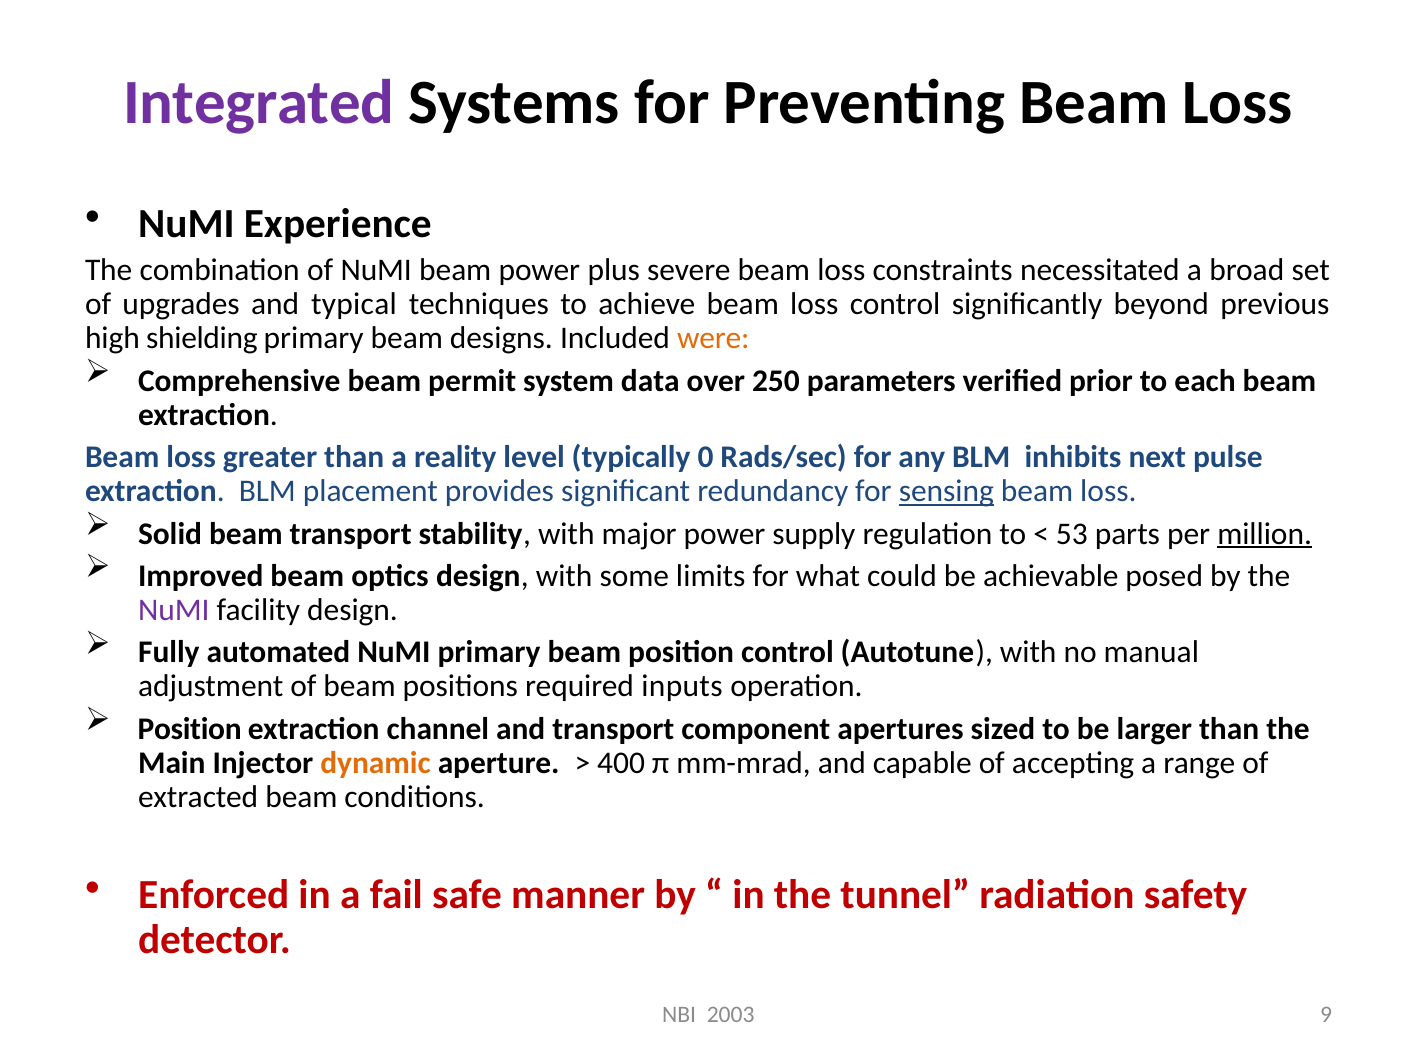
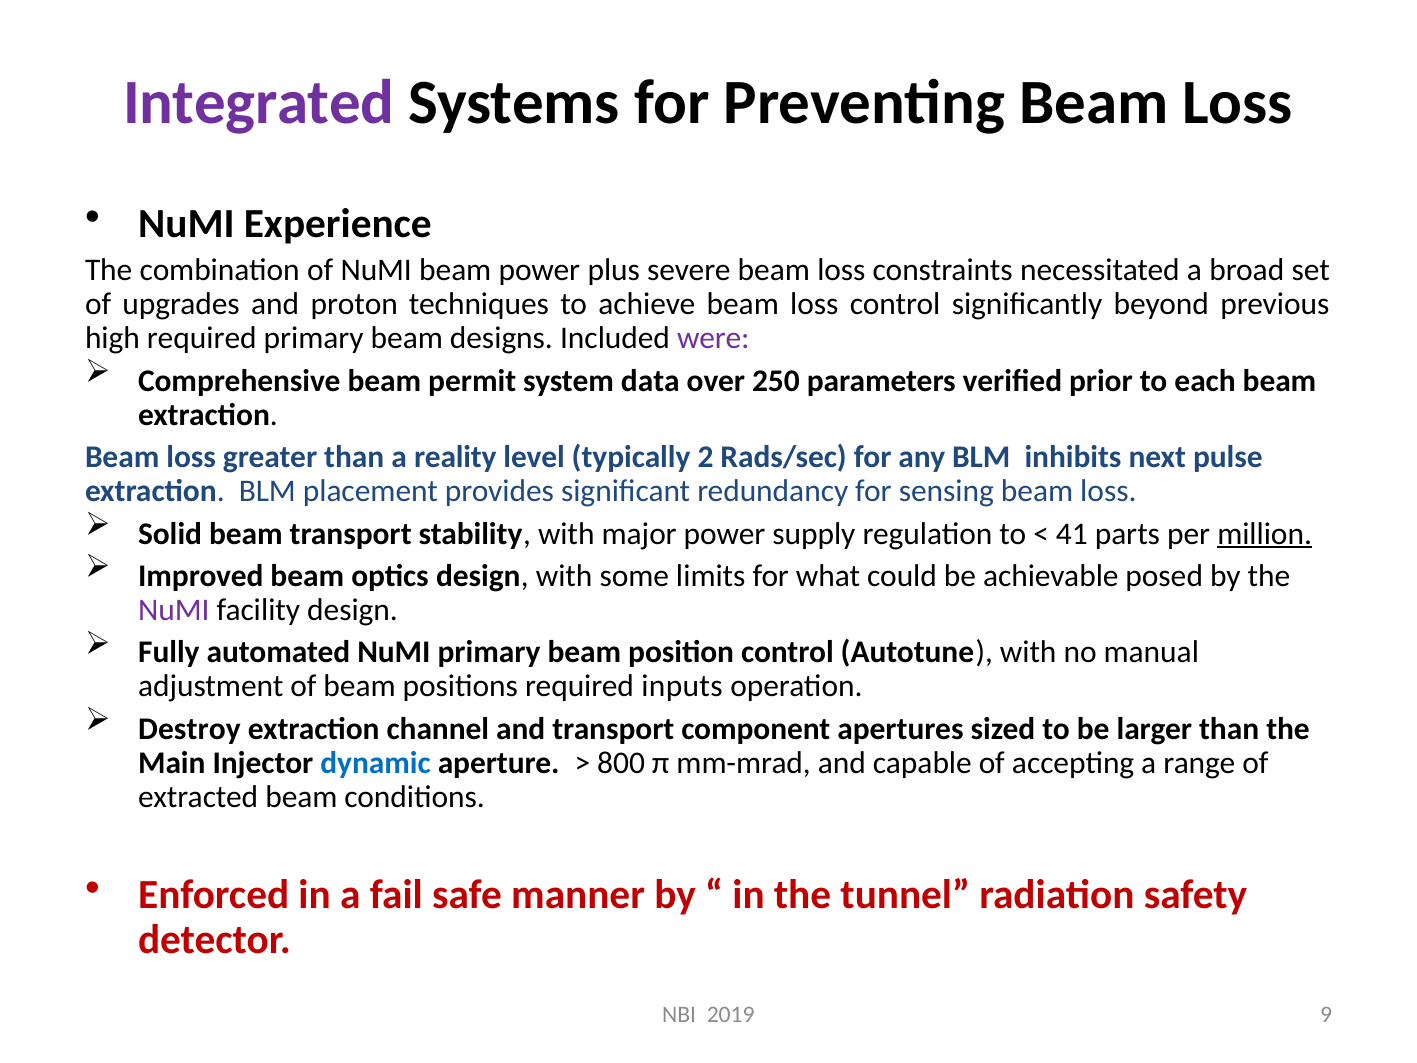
typical: typical -> proton (354, 304)
high shielding: shielding -> required (202, 338)
were colour: orange -> purple (713, 338)
0: 0 -> 2 (706, 457)
sensing underline: present -> none (946, 491)
53: 53 -> 41 (1072, 533)
Position: Position -> Destroy (189, 729)
dynamic colour: orange -> blue (376, 763)
400: 400 -> 800 (621, 763)
2003: 2003 -> 2019 (731, 1015)
